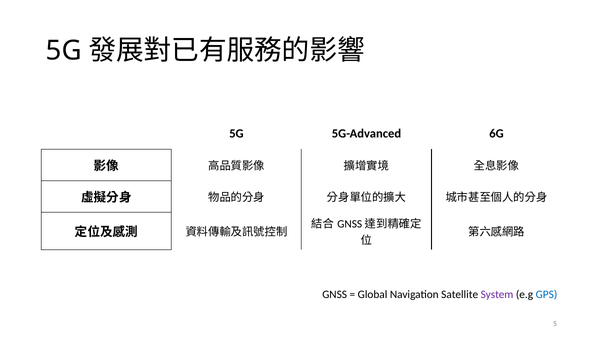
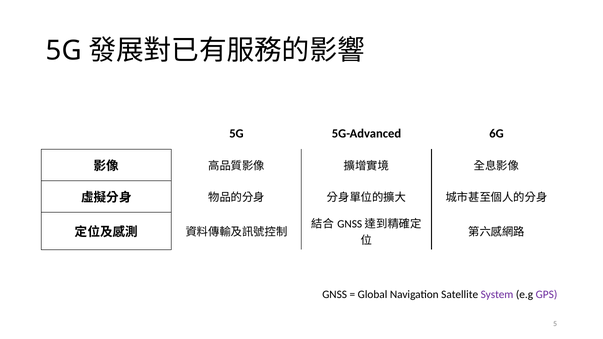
GPS colour: blue -> purple (547, 295)
